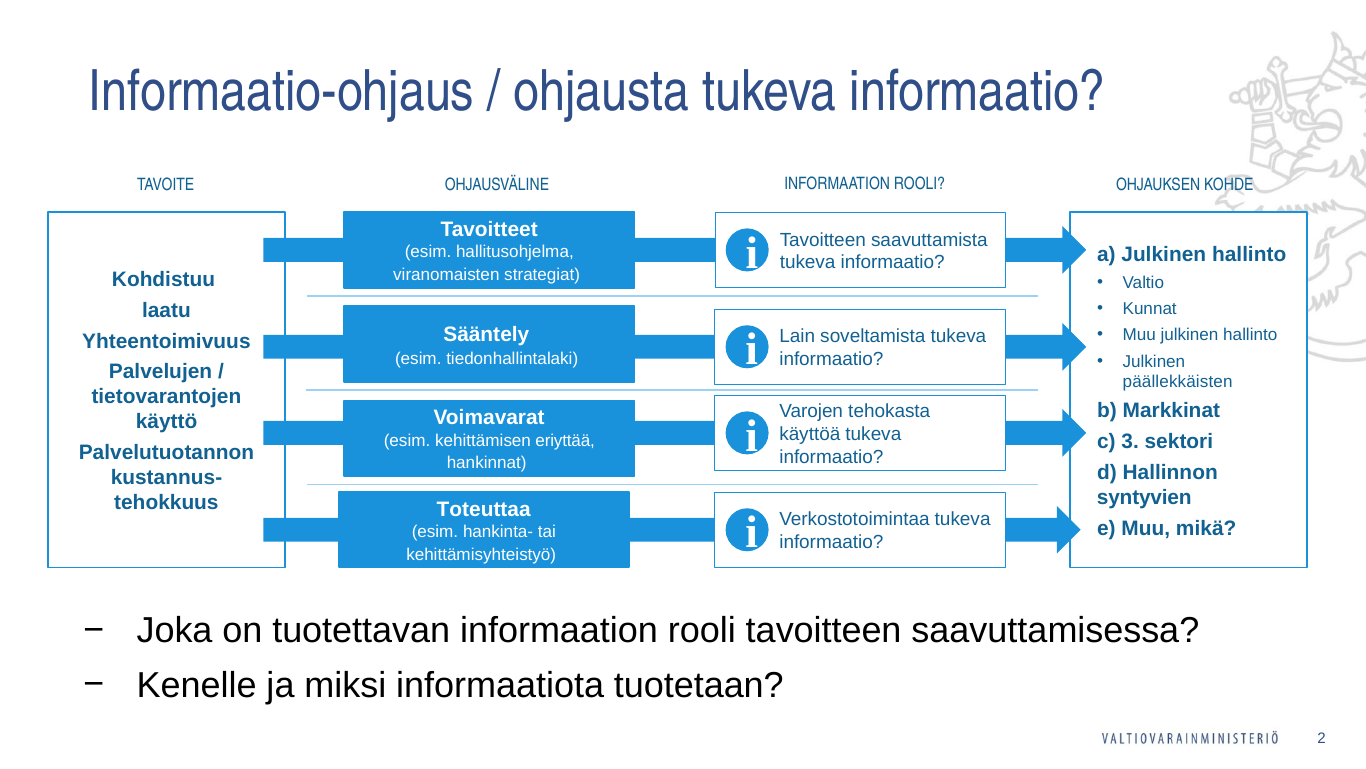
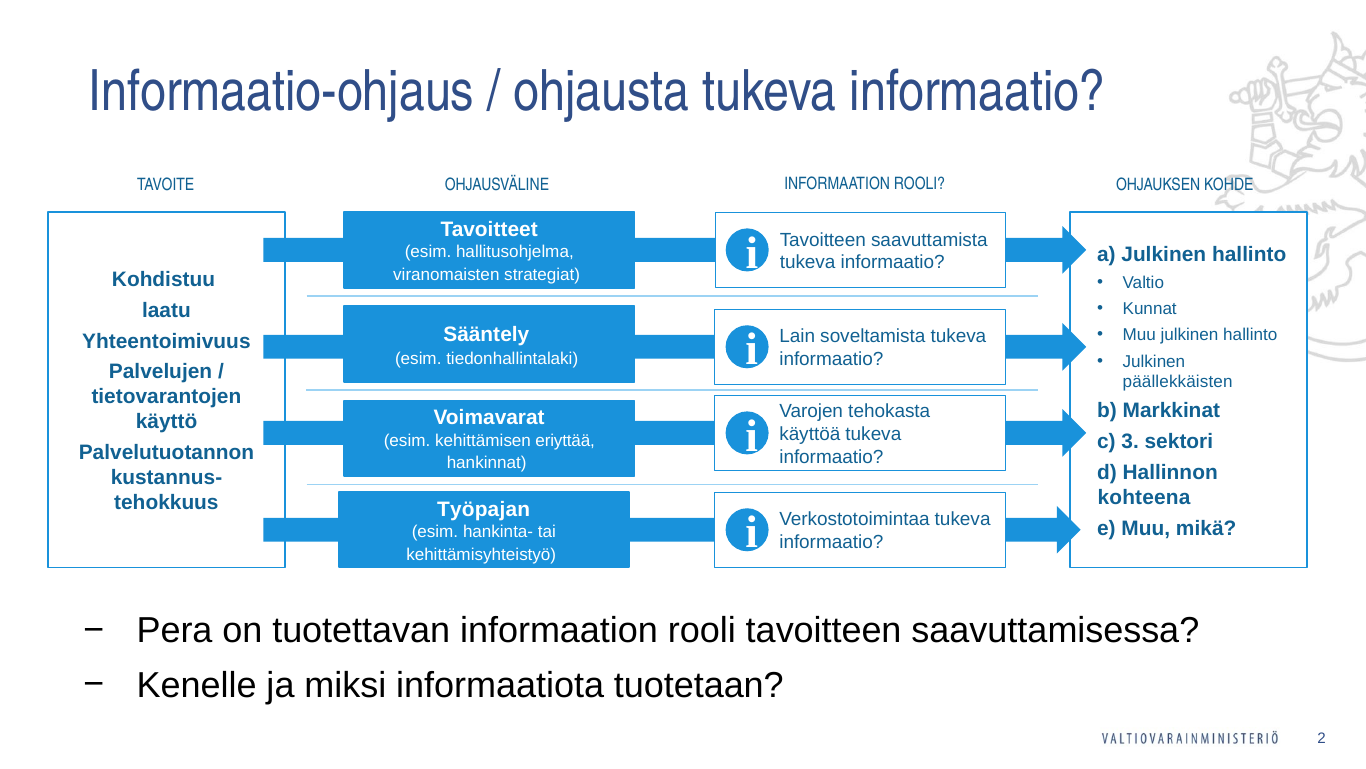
syntyvien: syntyvien -> kohteena (1144, 497)
Toteuttaa: Toteuttaa -> Työpajan (484, 509)
Joka: Joka -> Pera (175, 630)
